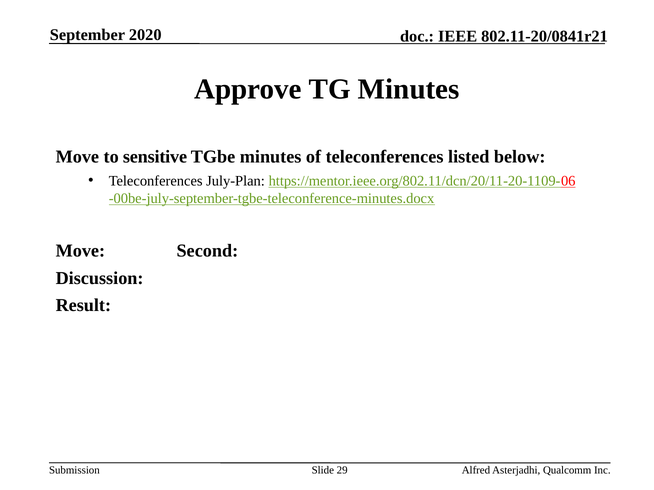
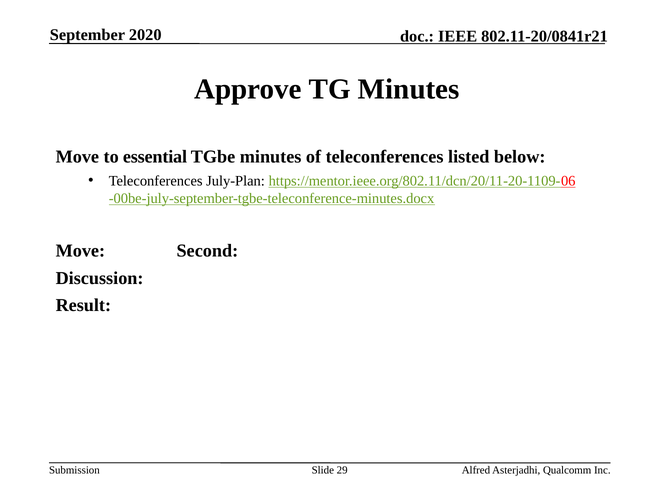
sensitive: sensitive -> essential (155, 157)
